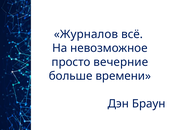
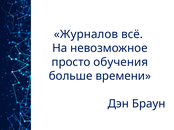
вечерние: вечерние -> обучения (121, 62)
